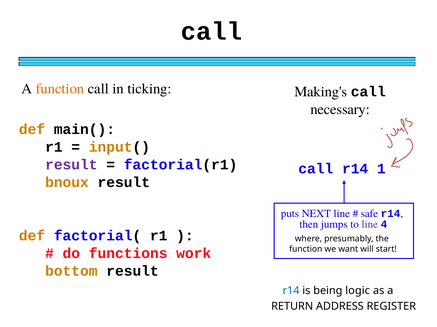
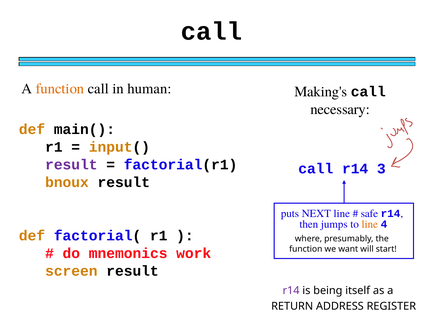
ticking: ticking -> human (149, 89)
1: 1 -> 3 (381, 169)
line colour: purple -> orange (370, 225)
functions: functions -> mnemonics (128, 254)
bottom: bottom -> screen (71, 272)
r14 colour: blue -> purple (291, 291)
logic: logic -> itself (358, 291)
